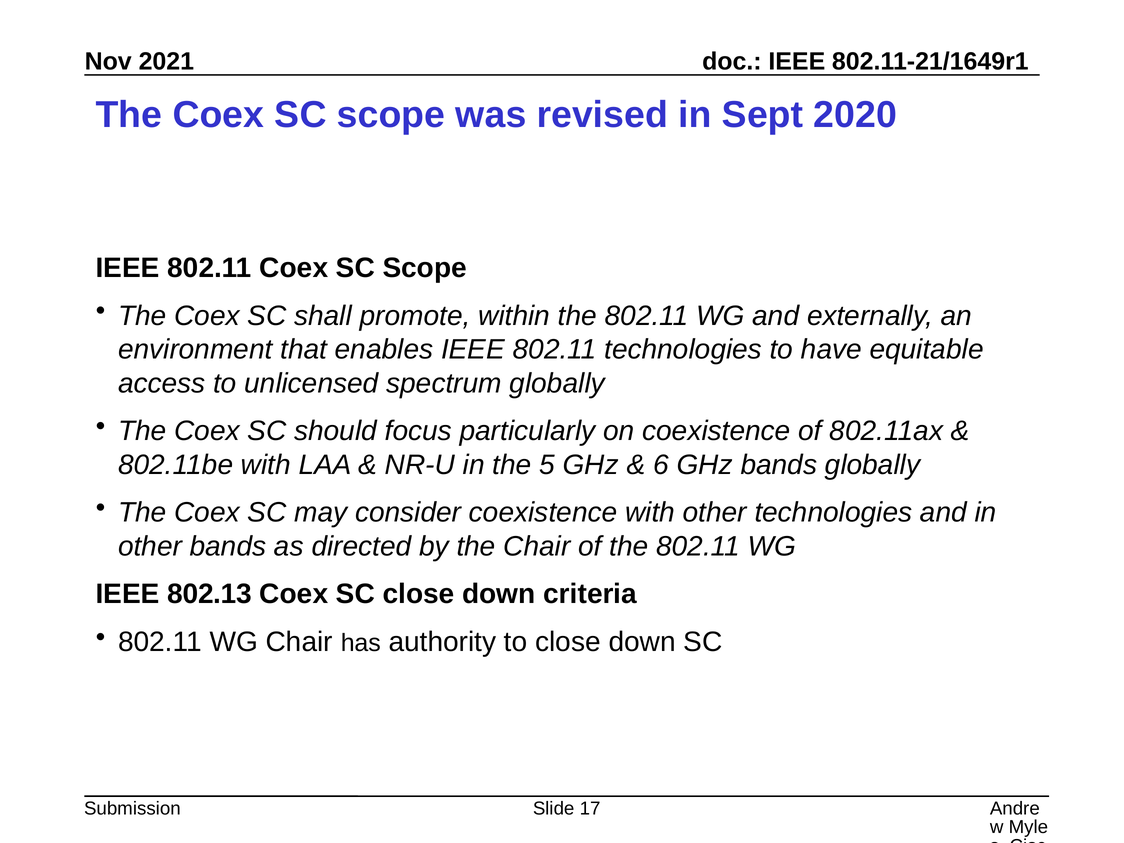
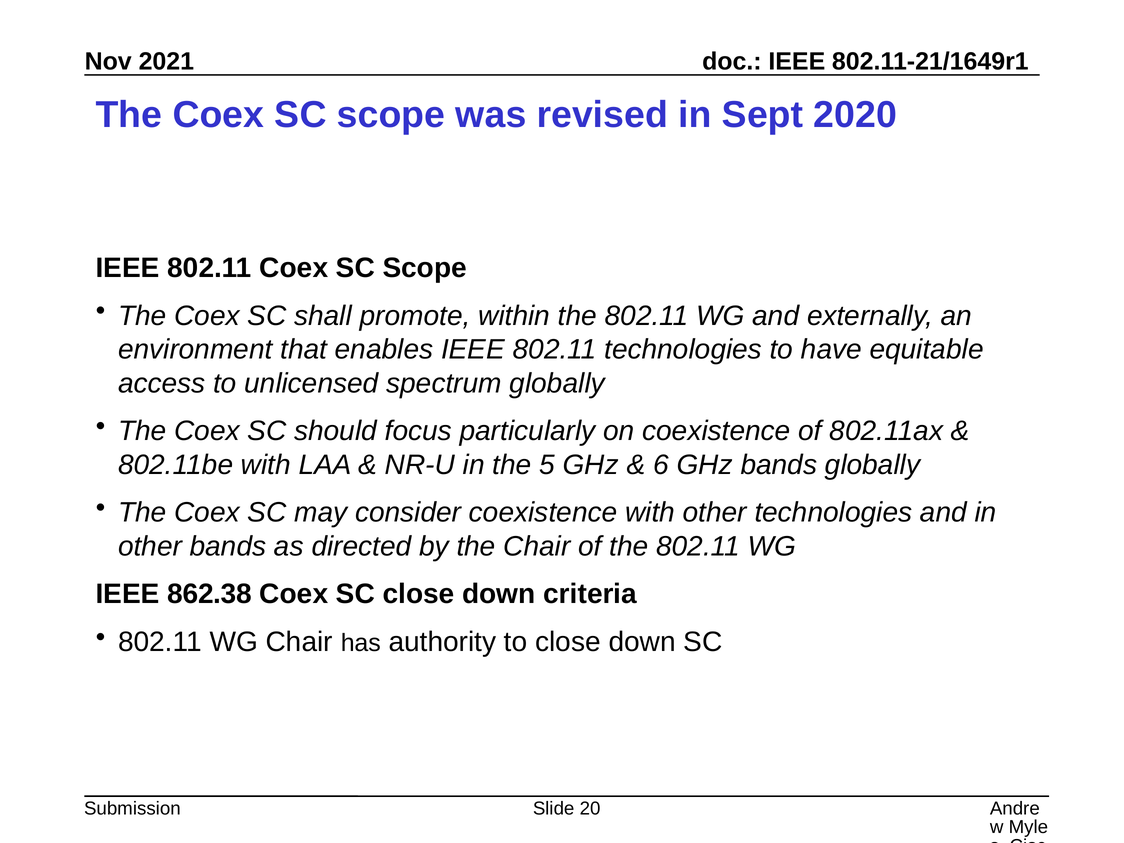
802.13: 802.13 -> 862.38 (210, 594)
17: 17 -> 20 (590, 809)
